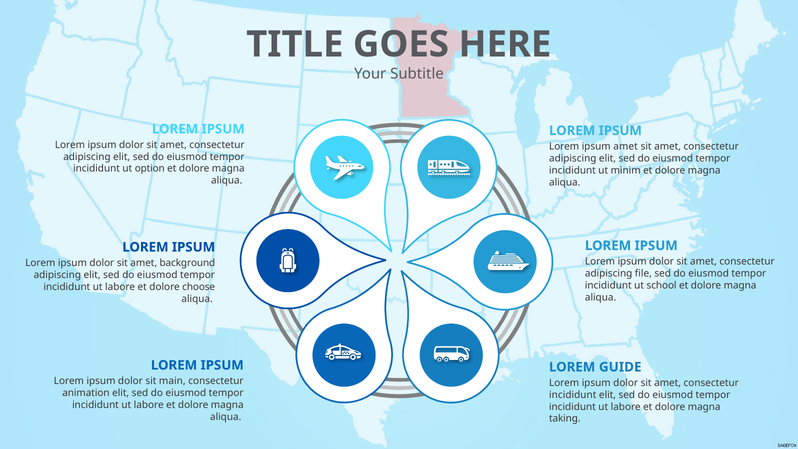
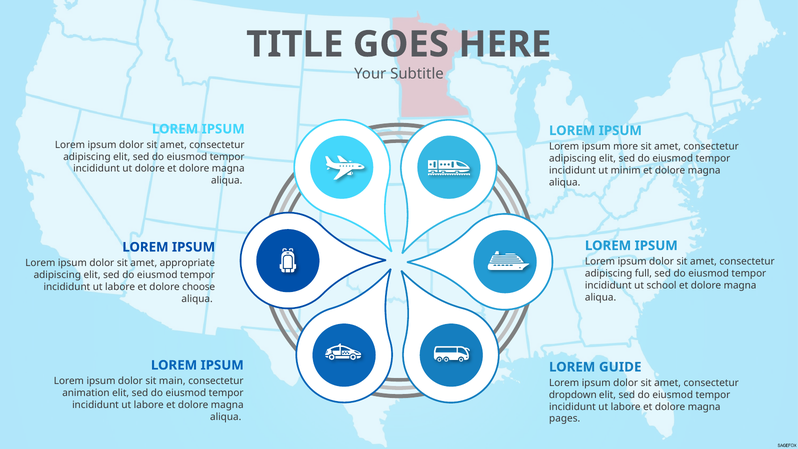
ipsum amet: amet -> more (626, 146)
ut option: option -> dolore (150, 169)
background: background -> appropriate (187, 263)
file: file -> full (643, 273)
incididunt: incididunt -> dropdown (573, 395)
taking: taking -> pages (565, 419)
